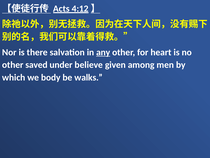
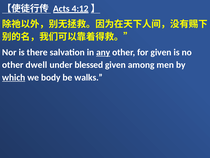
for heart: heart -> given (161, 52)
saved: saved -> dwell (36, 65)
believe: believe -> blessed (89, 65)
which underline: none -> present (14, 77)
